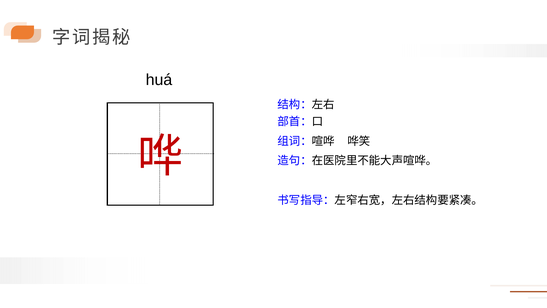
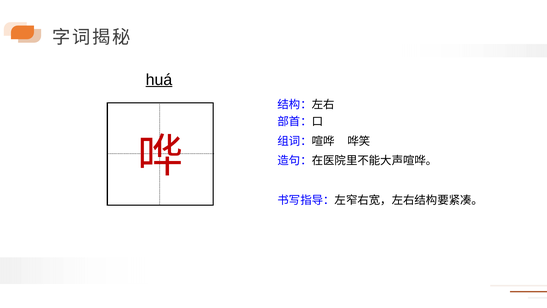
huá underline: none -> present (159, 80)
